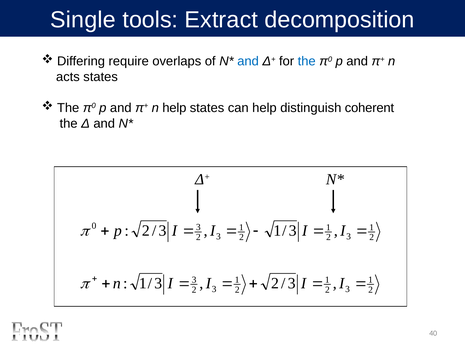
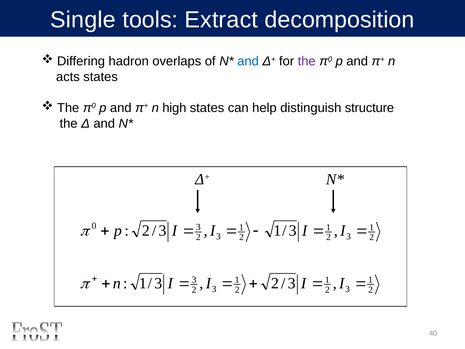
require: require -> hadron (129, 61)
the colour: blue -> purple (307, 61)
n help: help -> high (174, 108)
coherent: coherent -> structure (369, 108)
